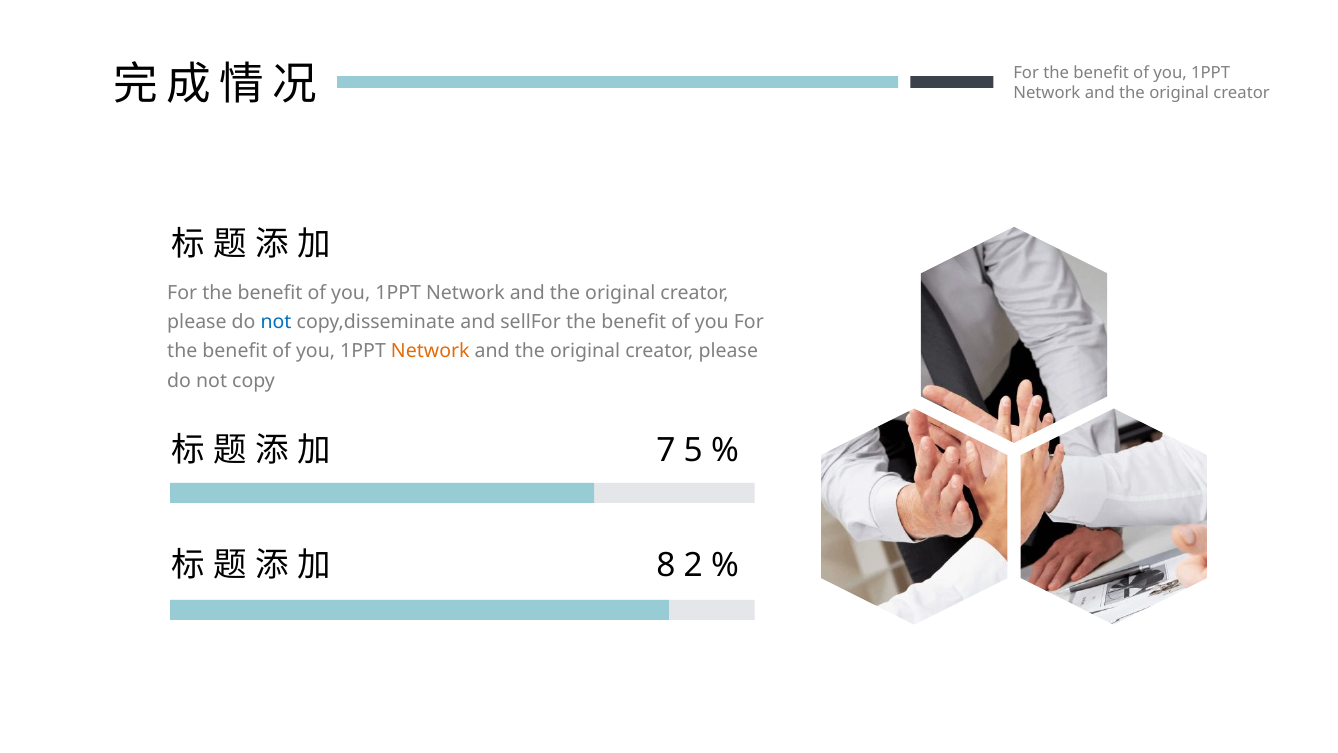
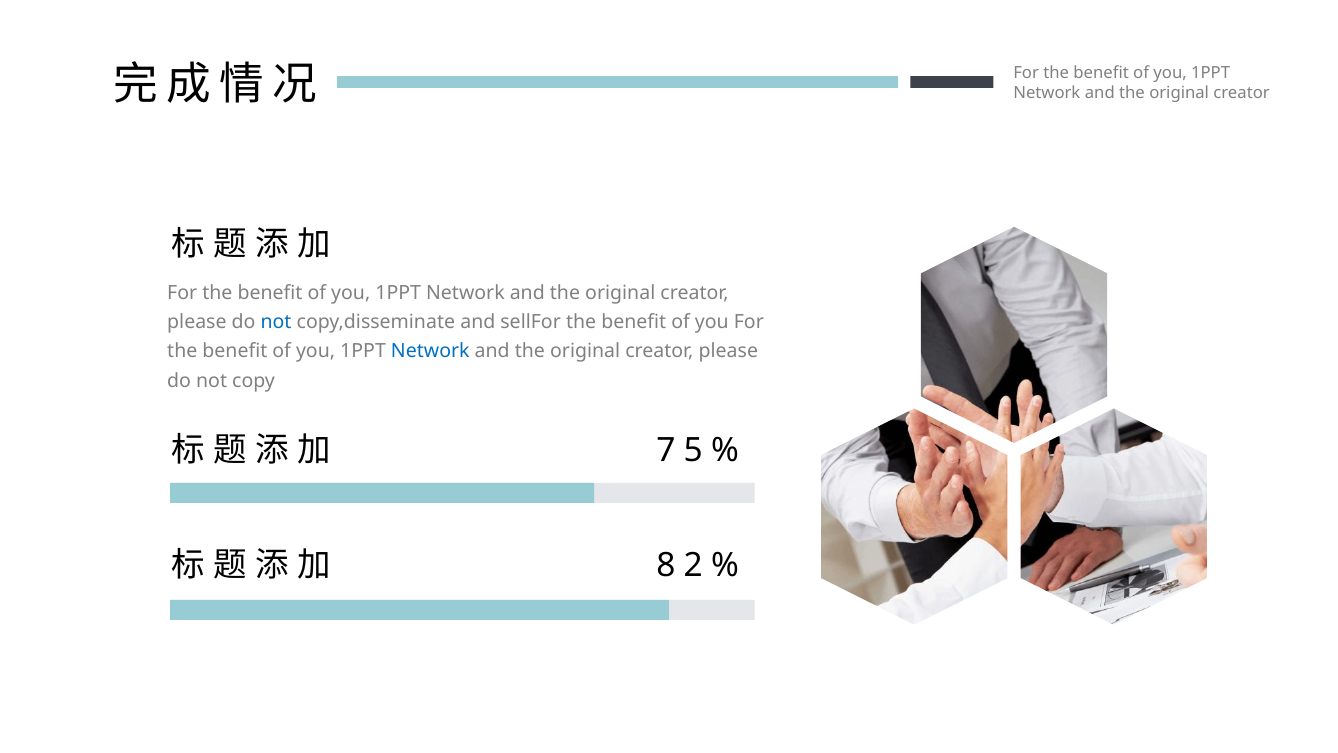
Network colour: orange -> blue (430, 351)
